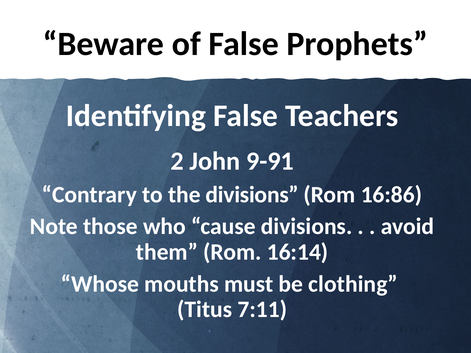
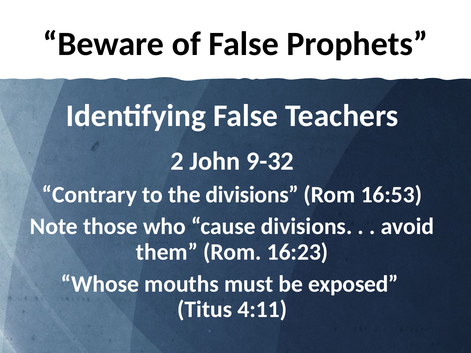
9-91: 9-91 -> 9-32 (270, 161)
16:86: 16:86 -> 16:53 (391, 195)
16:14: 16:14 -> 16:23 (298, 252)
clothing: clothing -> exposed (353, 284)
7:11: 7:11 -> 4:11 (262, 310)
